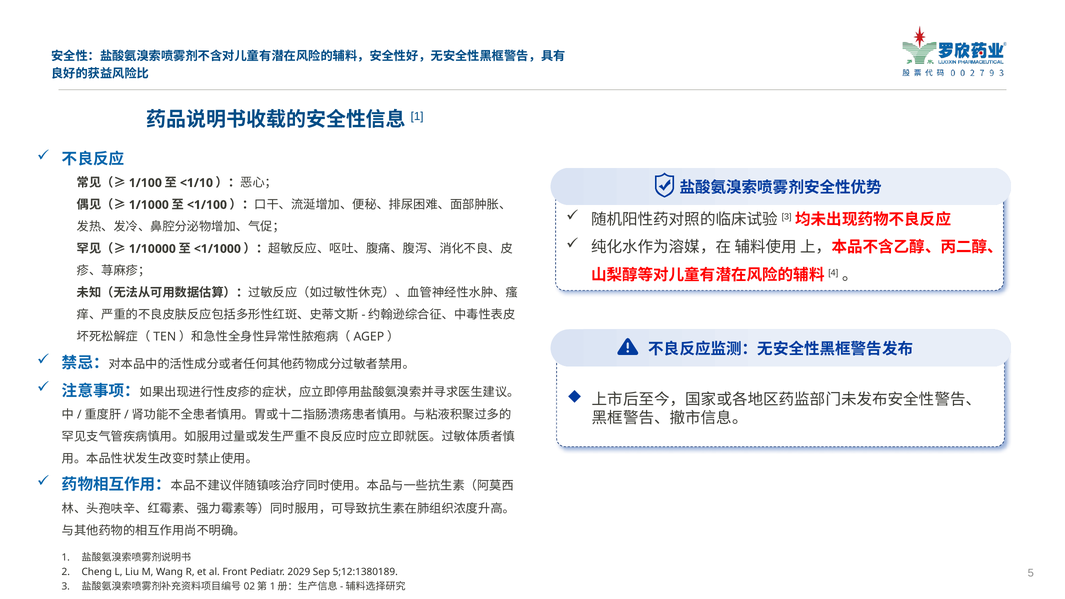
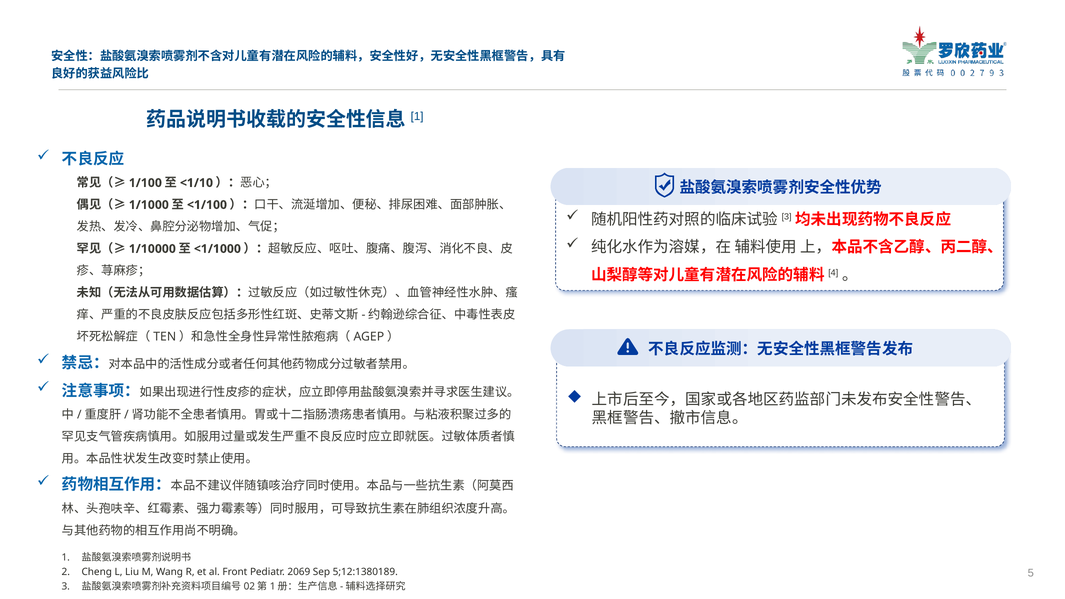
2029: 2029 -> 2069 (299, 572)
